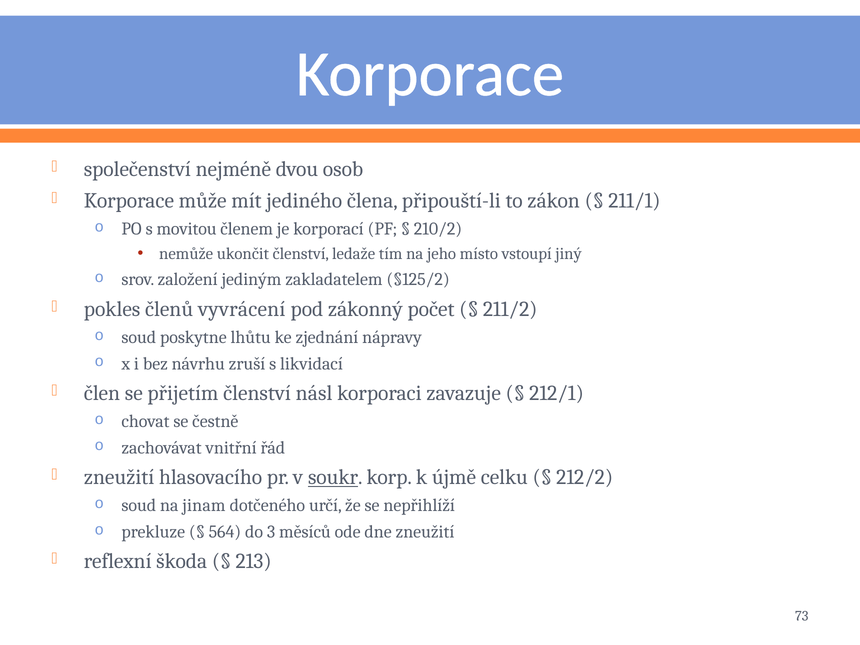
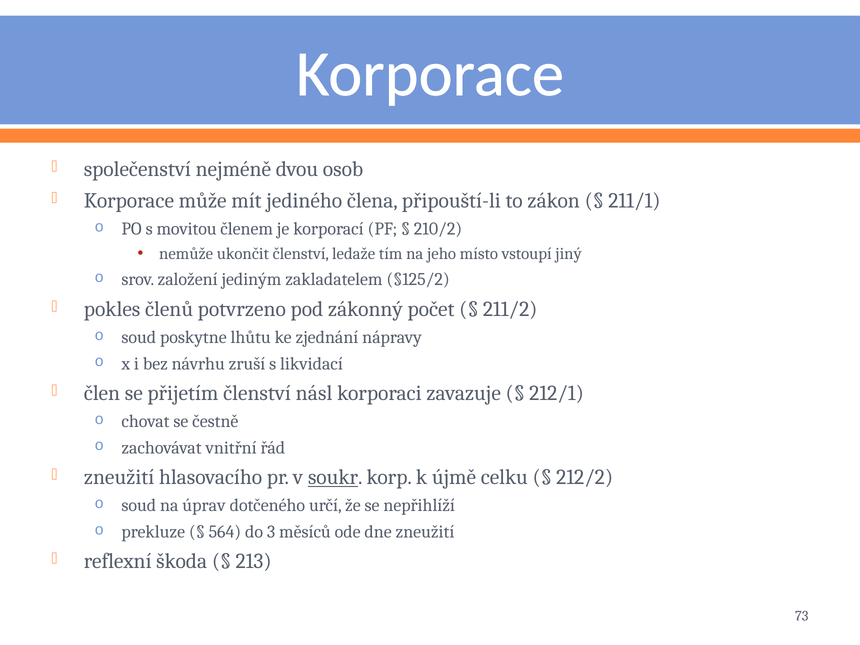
vyvrácení: vyvrácení -> potvrzeno (242, 309)
jinam: jinam -> úprav (204, 505)
